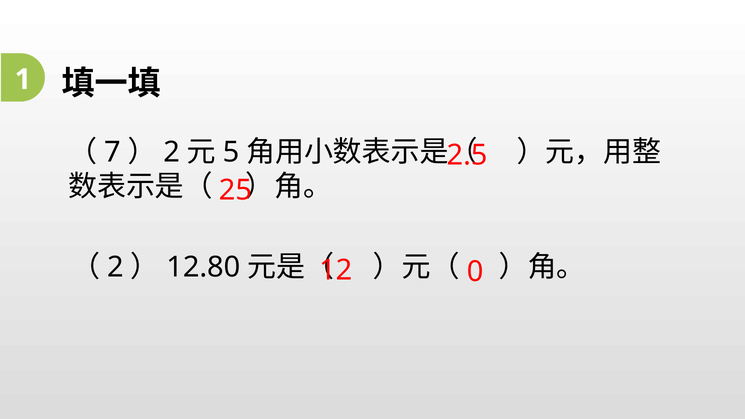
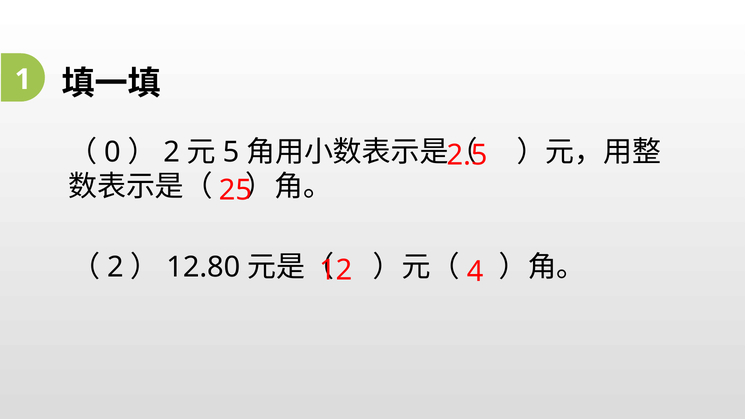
7: 7 -> 0 (112, 152)
0: 0 -> 4 (475, 272)
